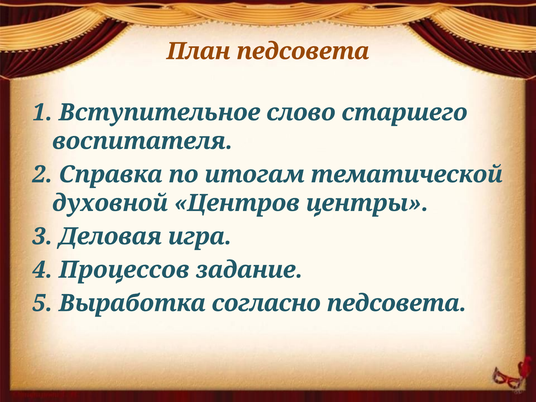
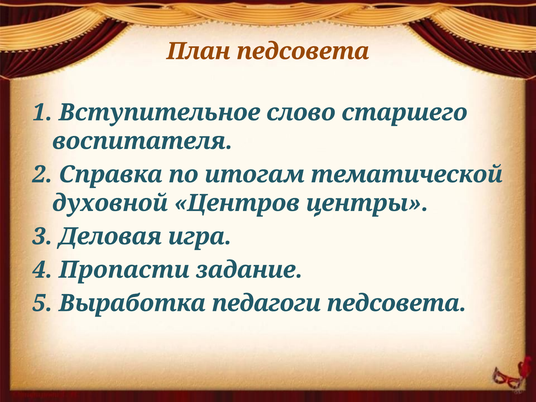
Процессов: Процессов -> Пропасти (124, 270)
согласно: согласно -> педагоги (266, 303)
